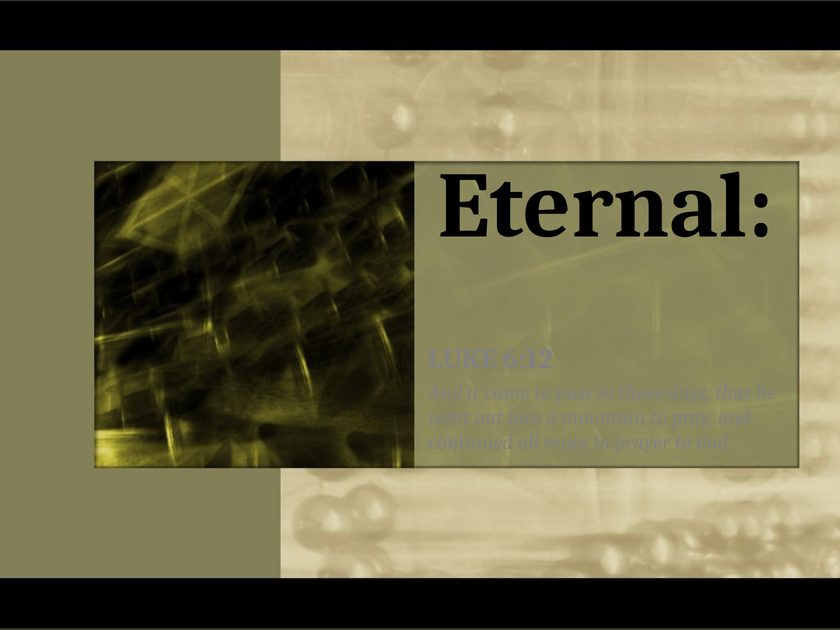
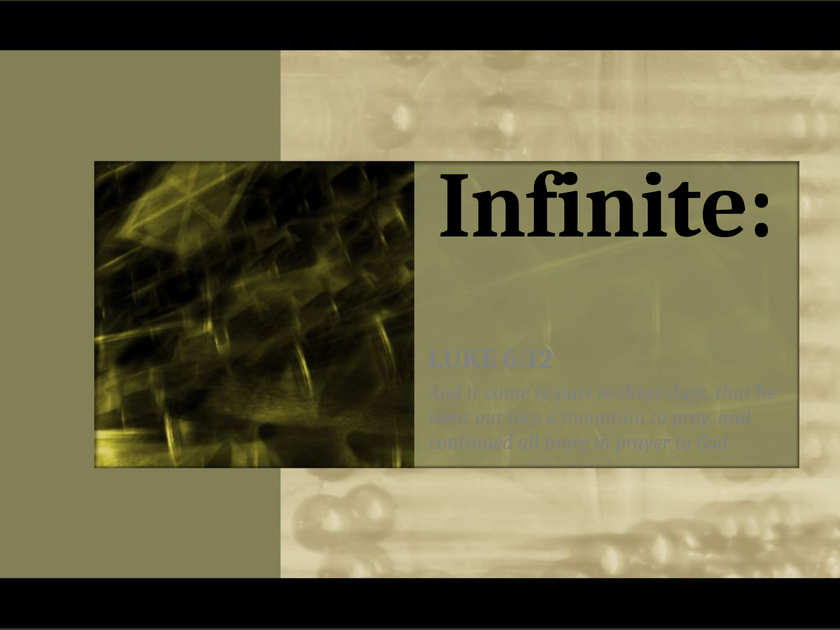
Eternal: Eternal -> Infinite (606, 206)
